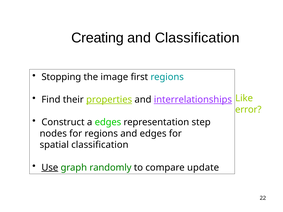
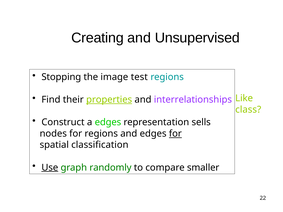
and Classification: Classification -> Unsupervised (197, 38)
first: first -> test (139, 77)
interrelationships underline: present -> none (193, 100)
error: error -> class (248, 110)
step: step -> sells (201, 122)
for underline: none -> present (175, 134)
update: update -> smaller (203, 168)
